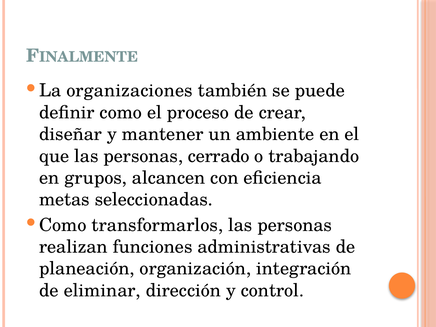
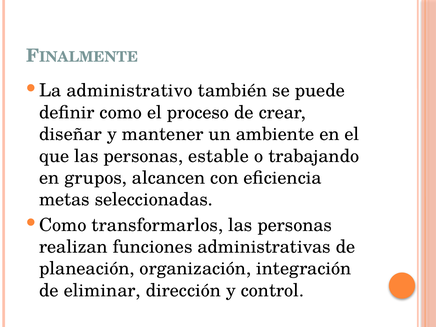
organizaciones: organizaciones -> administrativo (130, 91)
cerrado: cerrado -> estable (219, 156)
